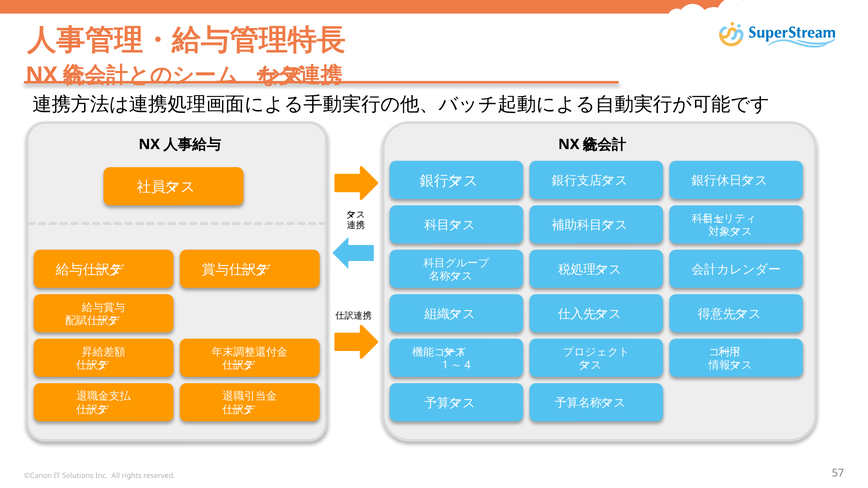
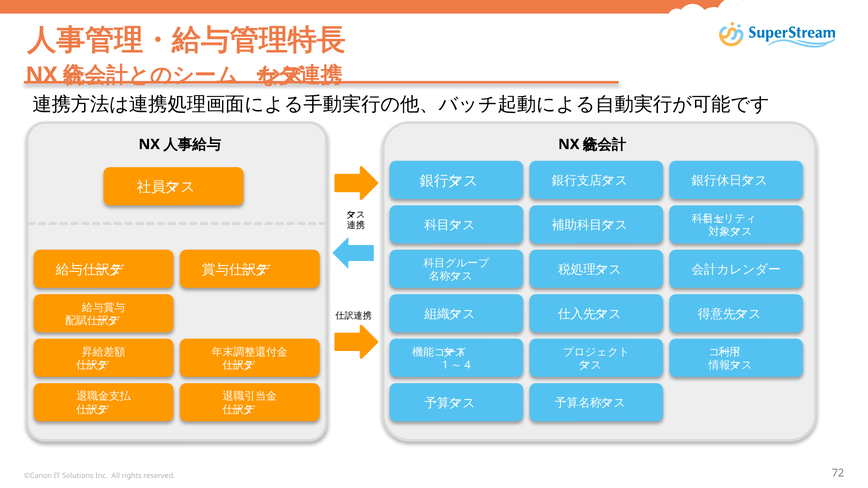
57: 57 -> 72 (838, 473)
